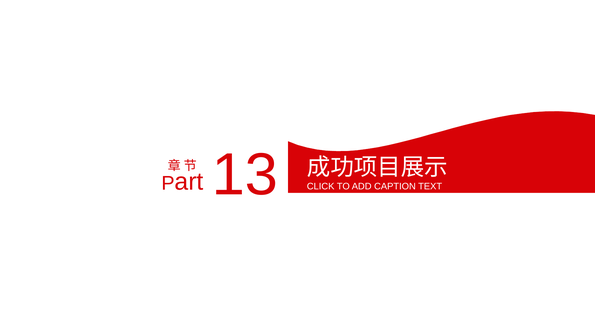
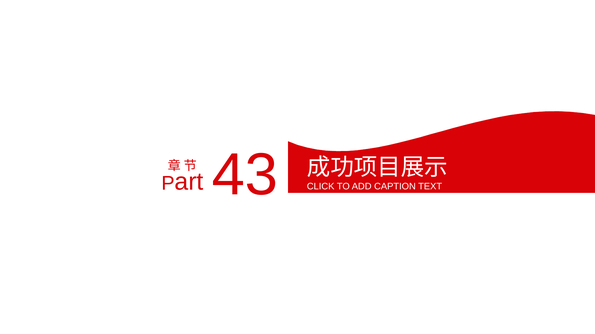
13: 13 -> 43 (245, 175)
